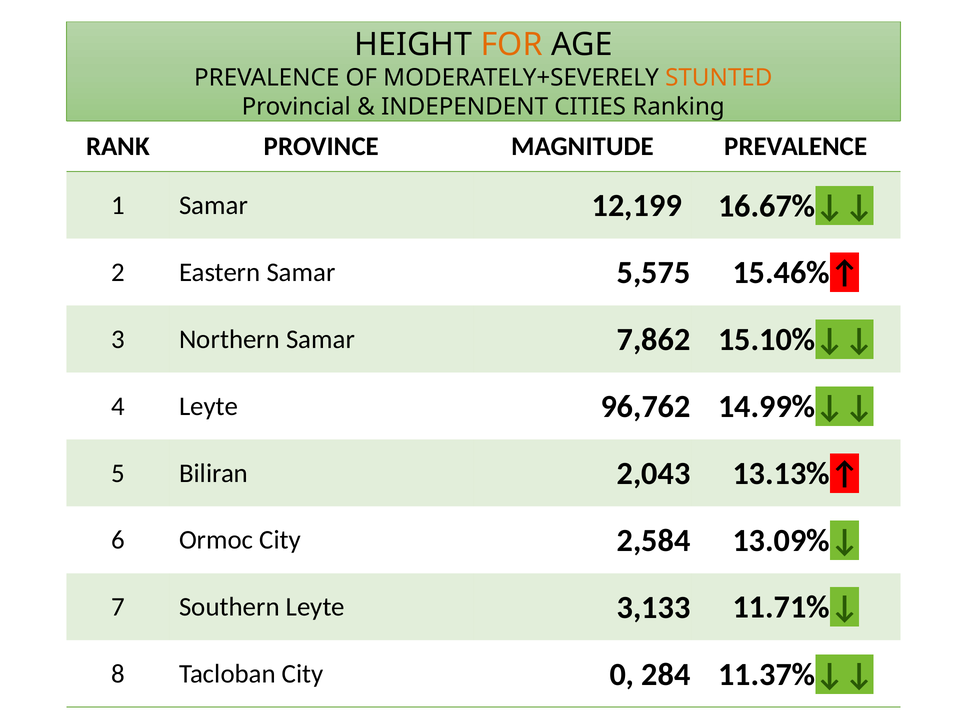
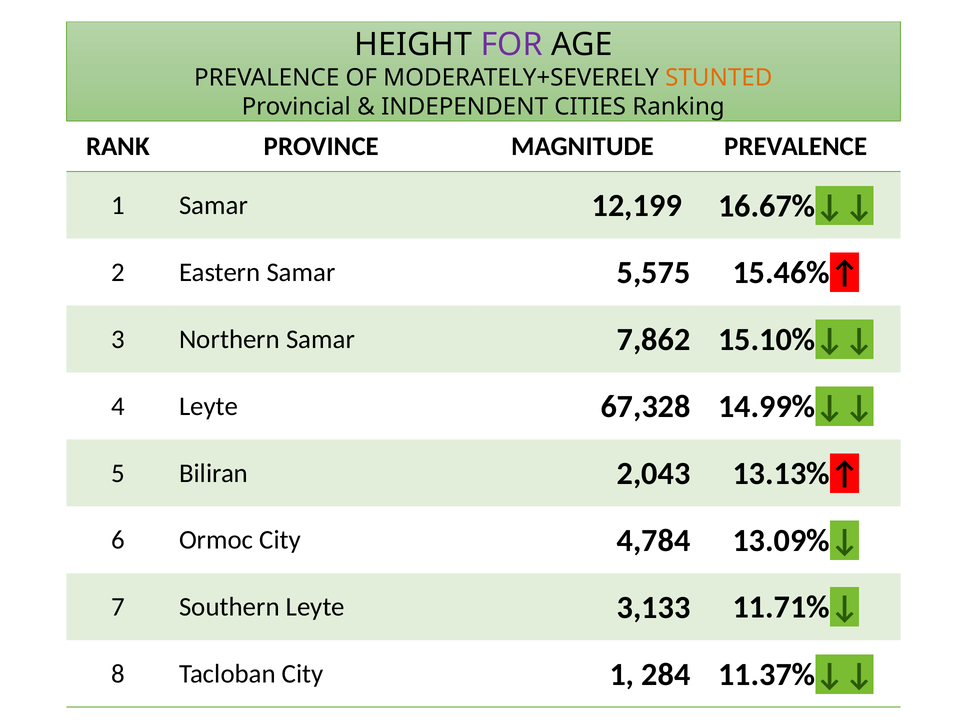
FOR colour: orange -> purple (512, 45)
96,762: 96,762 -> 67,328 (646, 407)
2,584: 2,584 -> 4,784 (654, 541)
City 0: 0 -> 1 (622, 675)
